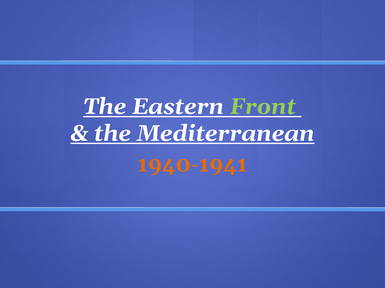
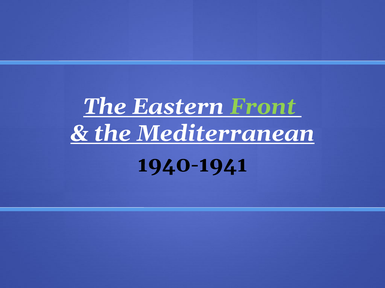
1940-1941 colour: orange -> black (193, 165)
